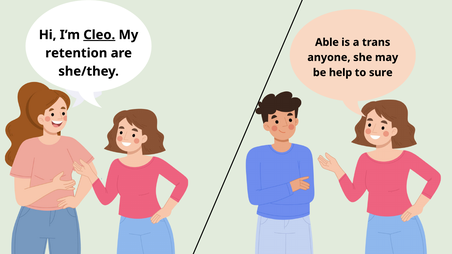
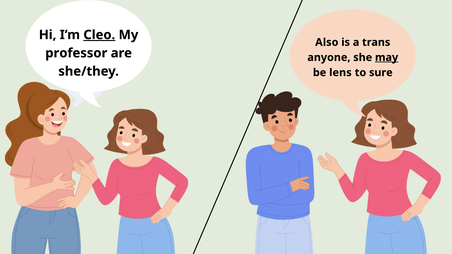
Able: Able -> Also (327, 42)
retention: retention -> professor (76, 53)
may underline: none -> present (387, 57)
help: help -> lens (340, 73)
